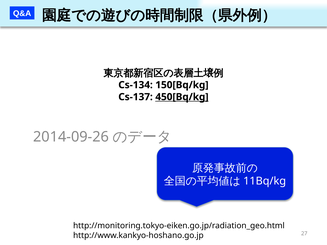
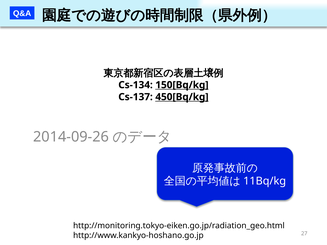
150[Bq/kg underline: none -> present (182, 85)
